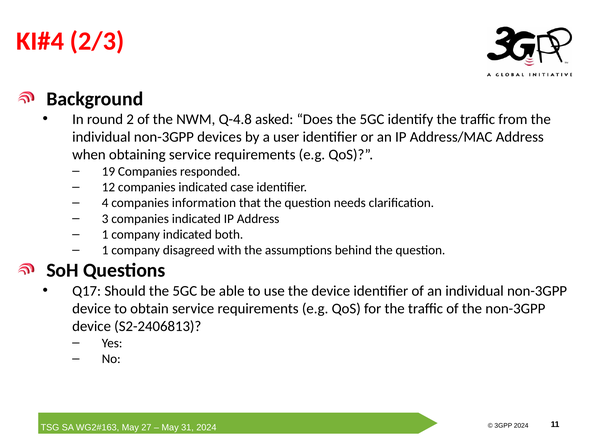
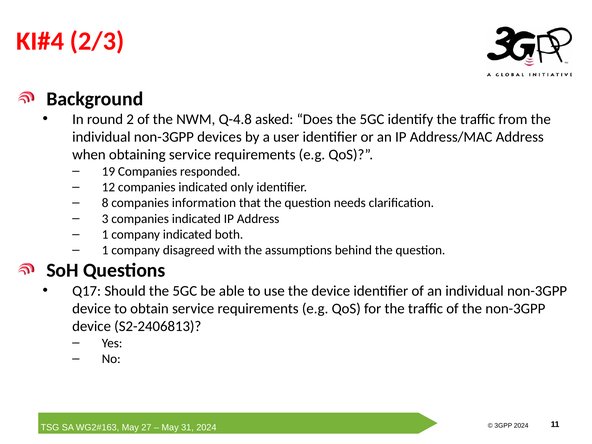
case: case -> only (242, 187)
4: 4 -> 8 (105, 203)
